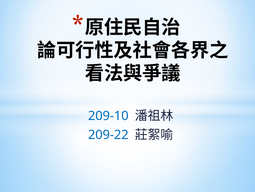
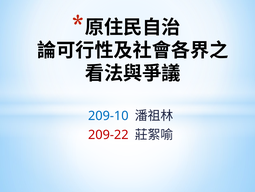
209-22 colour: blue -> red (108, 134)
